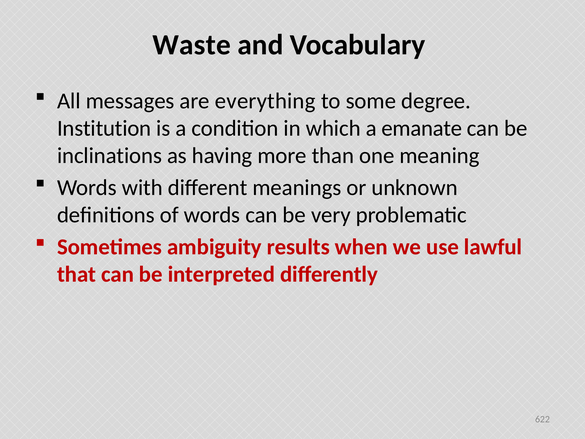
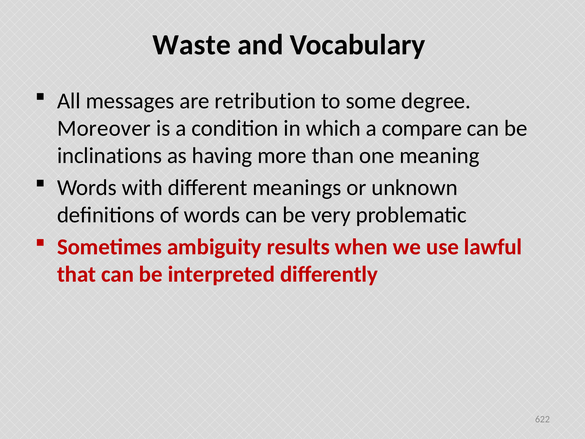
everything: everything -> retribution (265, 101)
Institution: Institution -> Moreover (104, 128)
emanate: emanate -> compare (422, 128)
